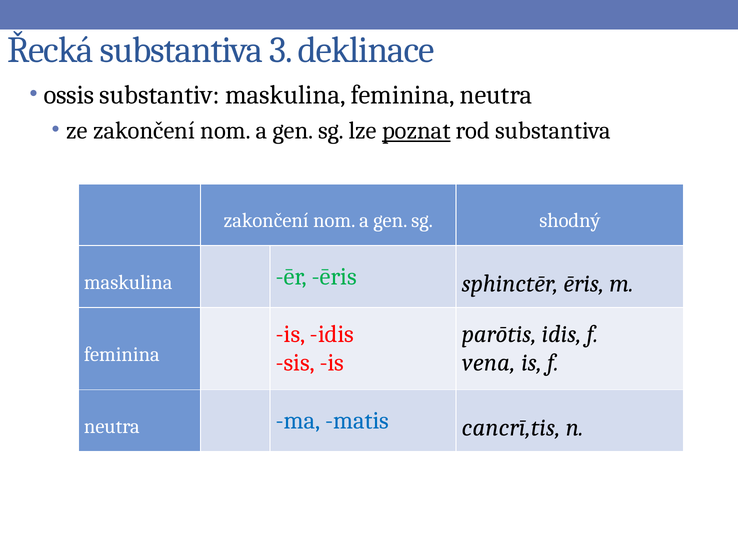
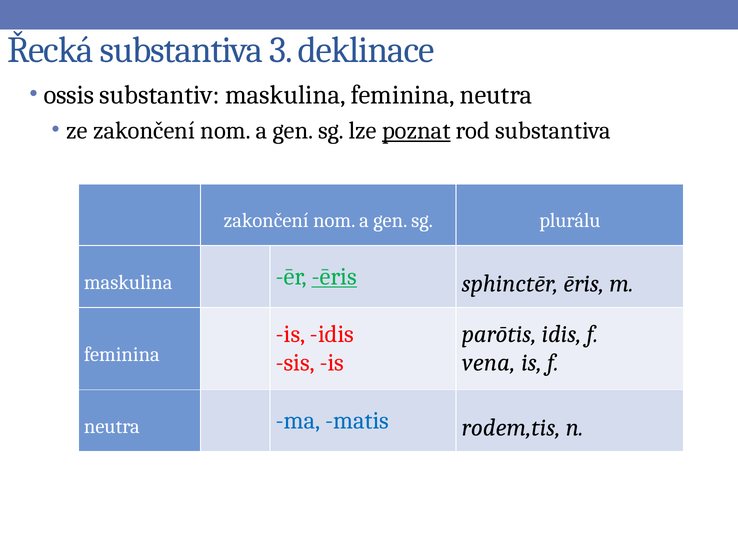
shodný: shodný -> plurálu (570, 220)
ēris underline: none -> present (334, 276)
cancrī,tis: cancrī,tis -> rodem,tis (511, 427)
